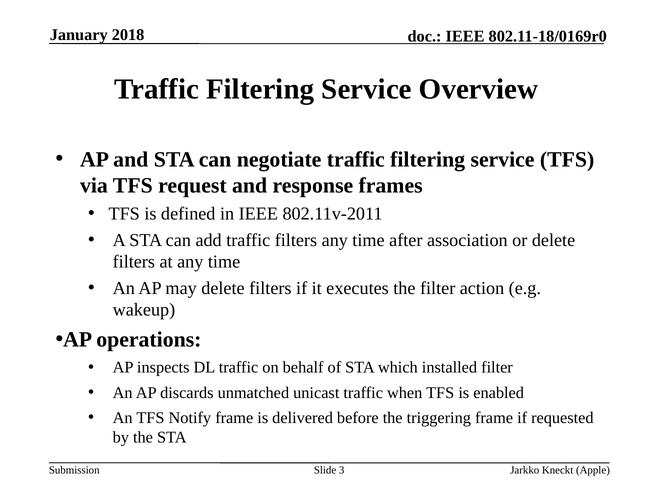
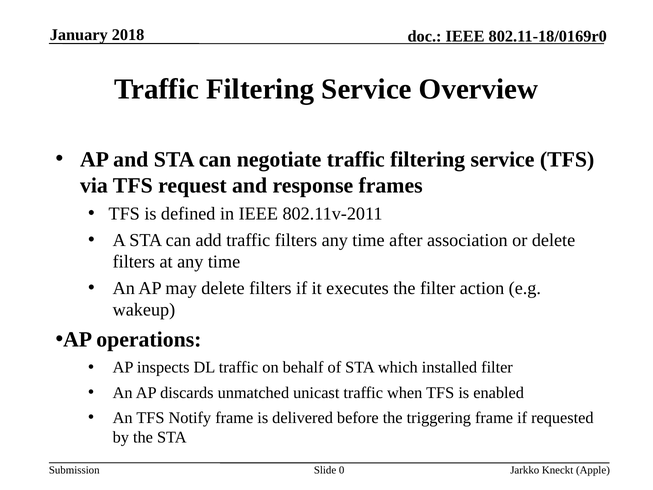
3: 3 -> 0 (342, 470)
